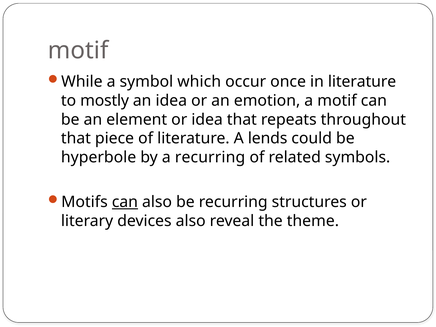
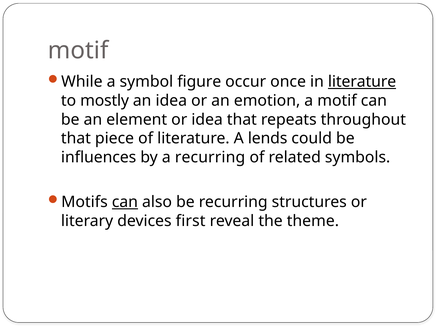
which: which -> figure (199, 82)
literature underline: none -> present (362, 82)
hyperbole: hyperbole -> influences (99, 157)
devices also: also -> first (191, 221)
